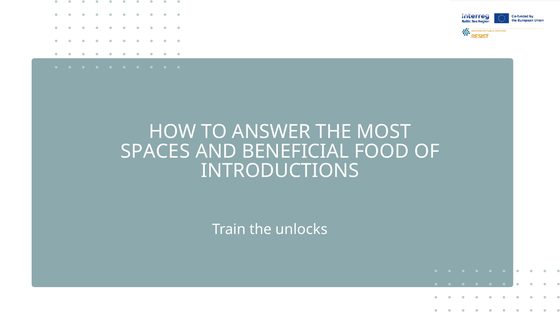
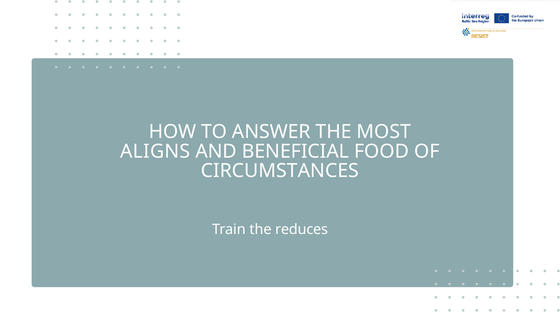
SPACES: SPACES -> ALIGNS (155, 151)
INTRODUCTIONS: INTRODUCTIONS -> CIRCUMSTANCES (280, 171)
unlocks: unlocks -> reduces (302, 230)
